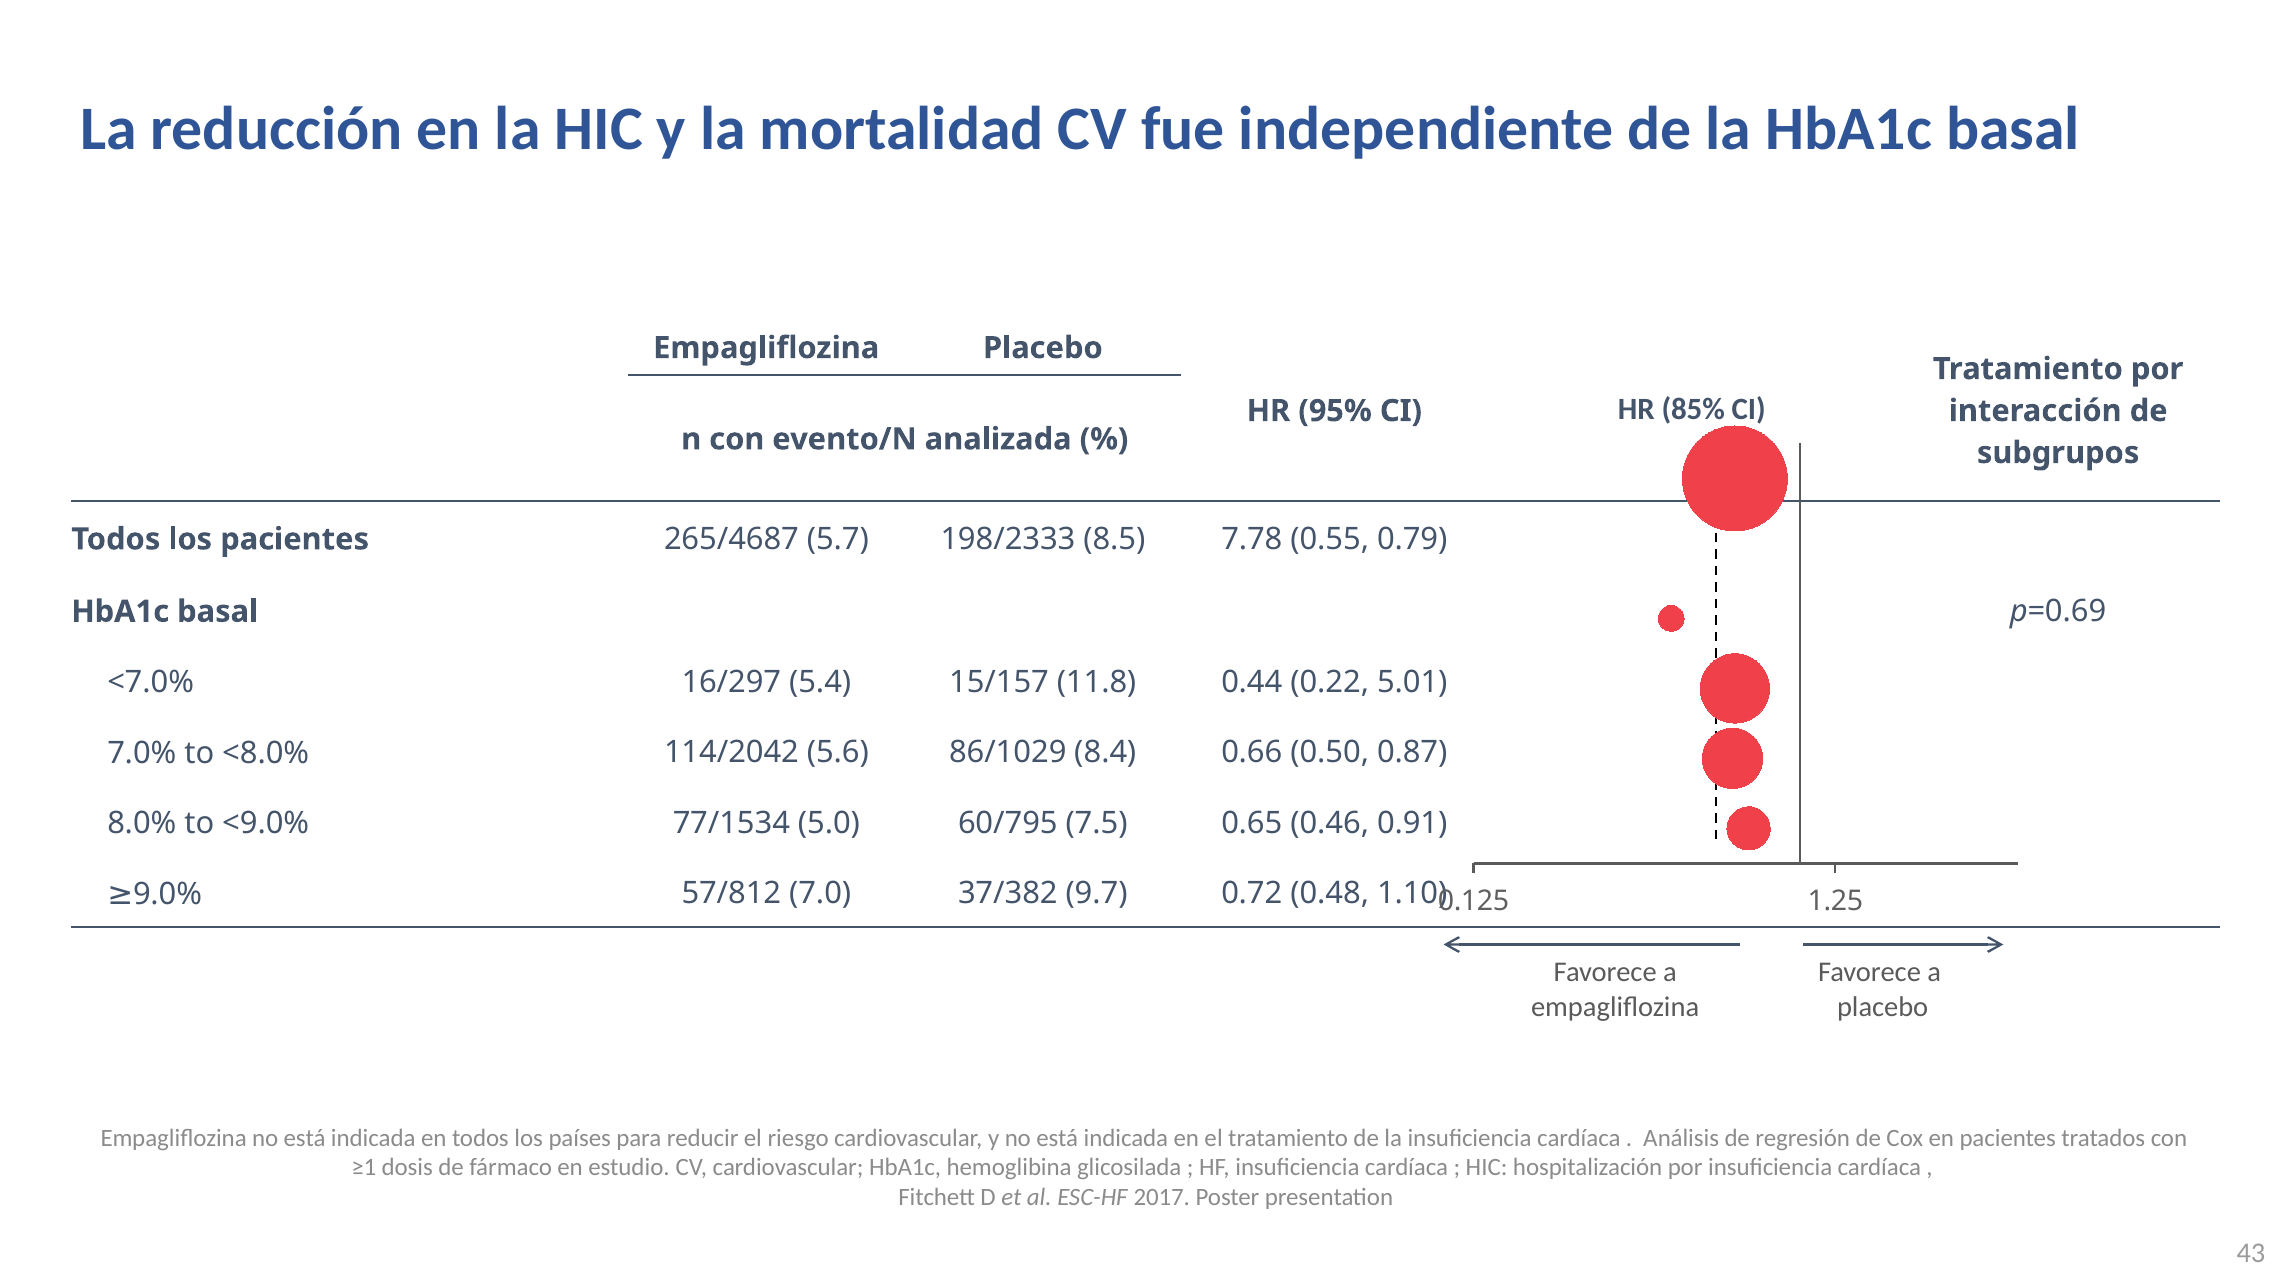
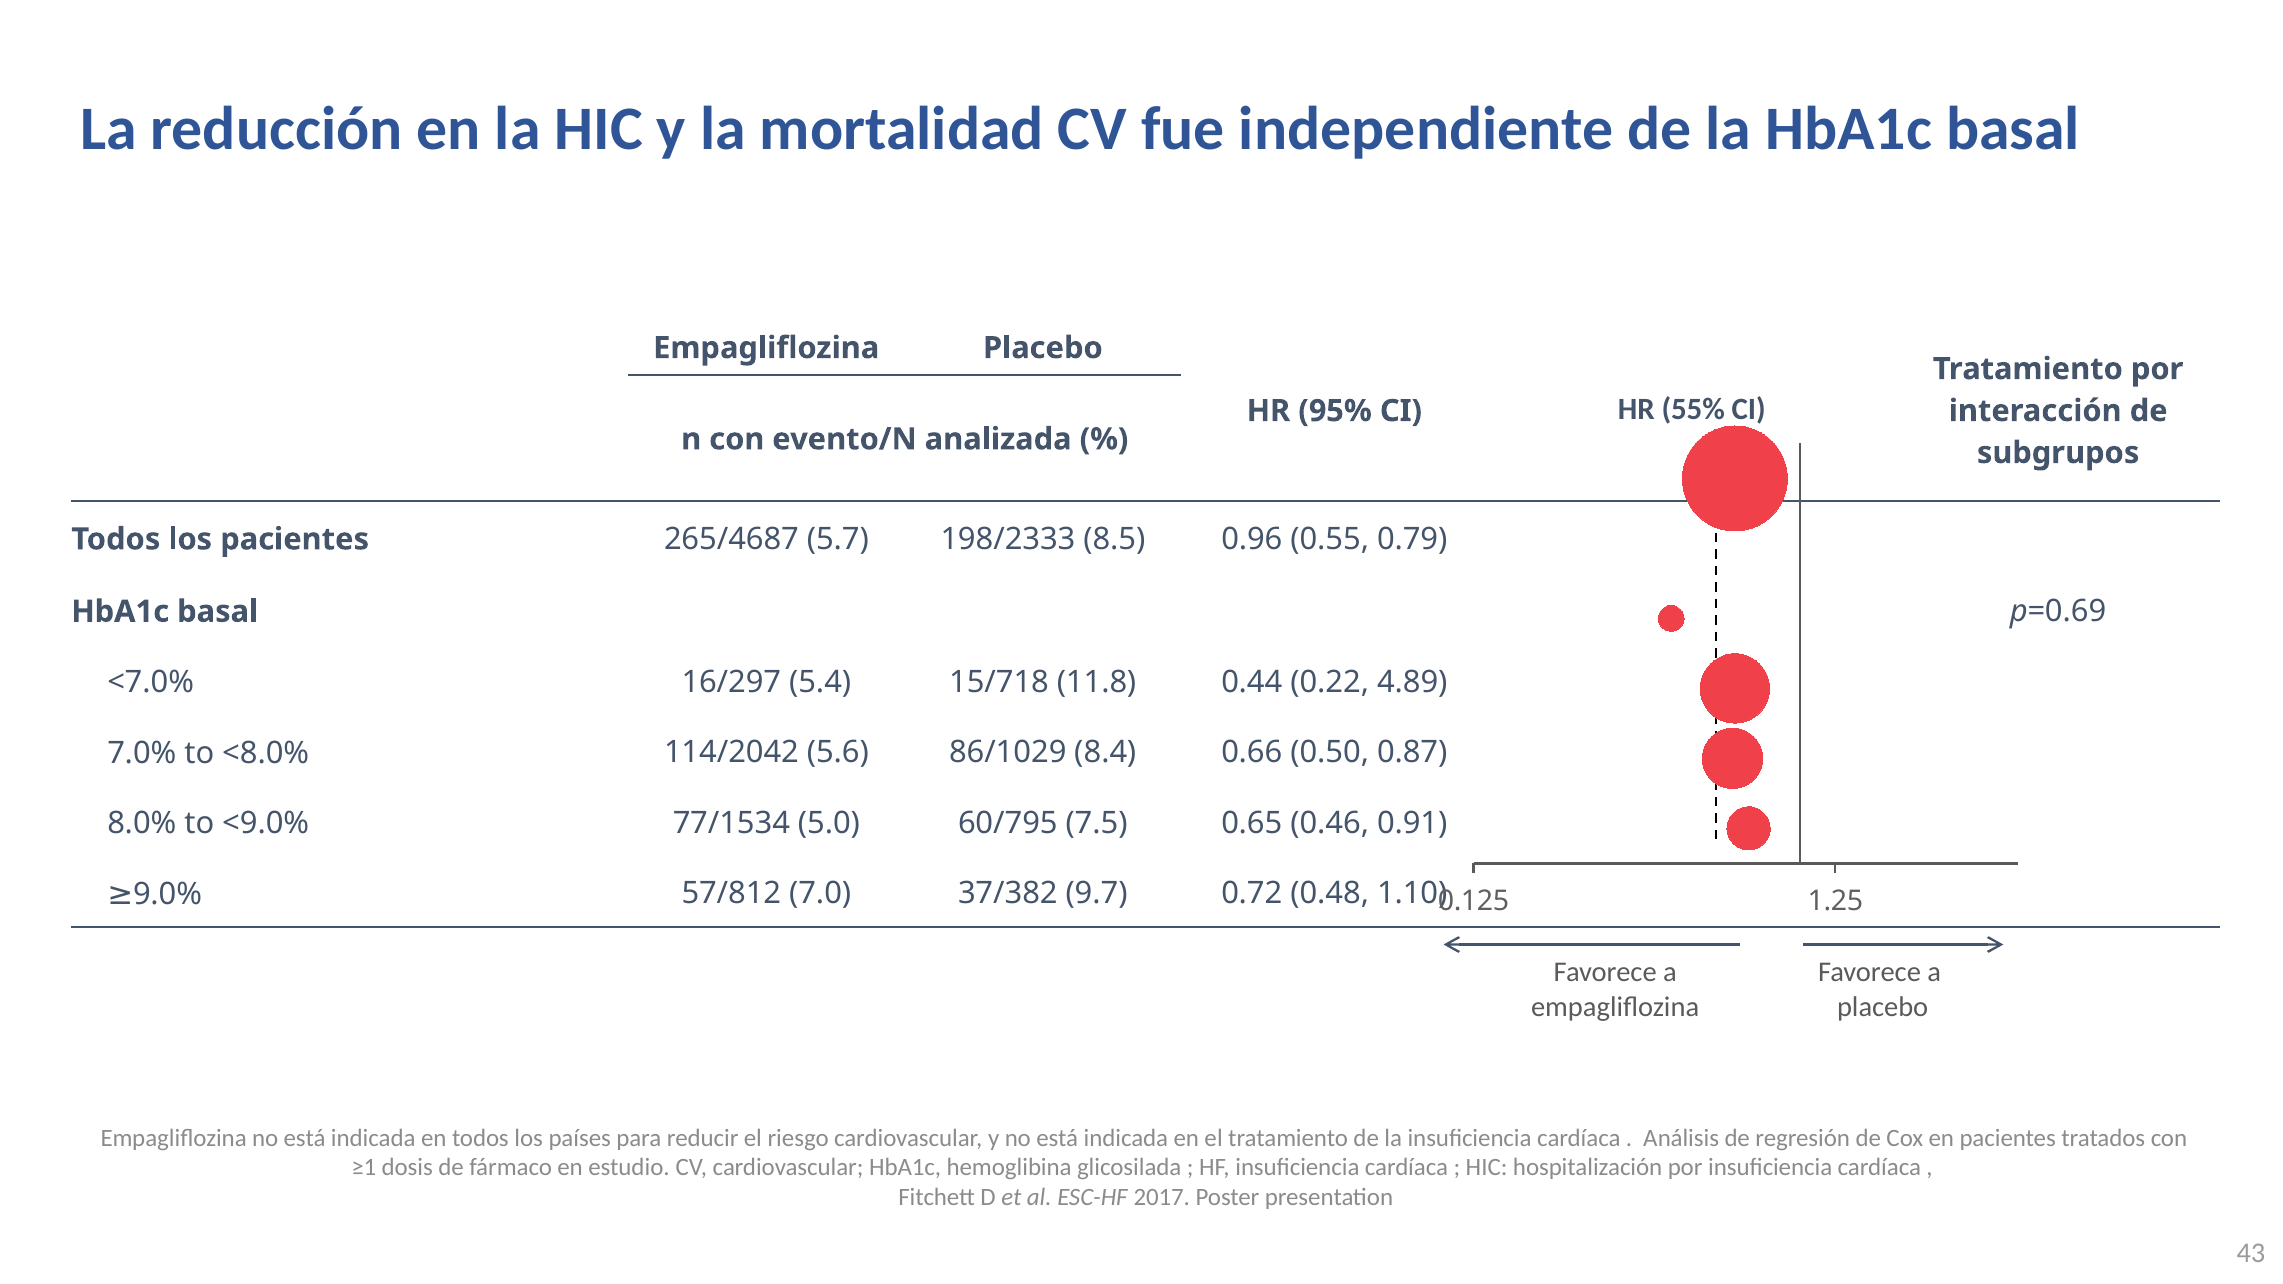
85%: 85% -> 55% (1693, 410)
7.78: 7.78 -> 0.96 (1252, 539)
15/157: 15/157 -> 15/718 (999, 682)
5.01: 5.01 -> 4.89 (1412, 682)
